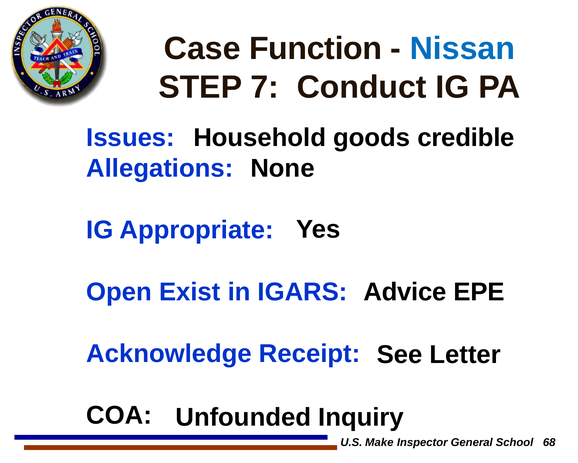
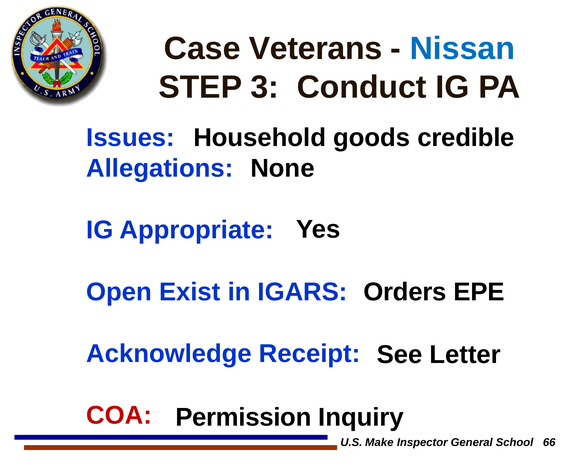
Function: Function -> Veterans (316, 49)
7: 7 -> 3 (265, 87)
Advice: Advice -> Orders (405, 292)
COA colour: black -> red (119, 415)
Unfounded: Unfounded -> Permission (243, 417)
68: 68 -> 66 (549, 442)
